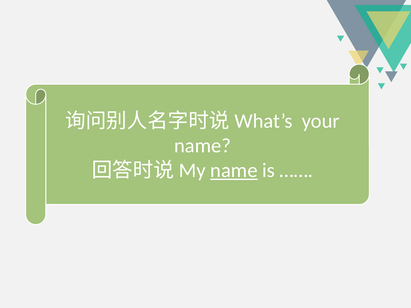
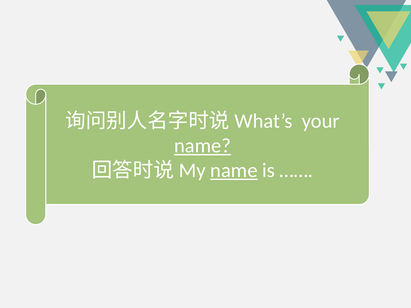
name underline: none -> present (202, 146)
